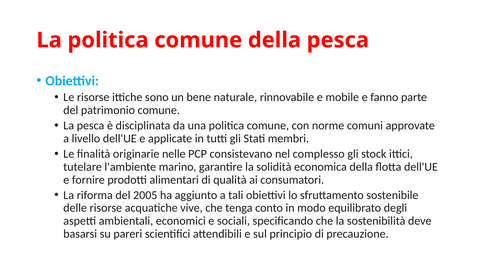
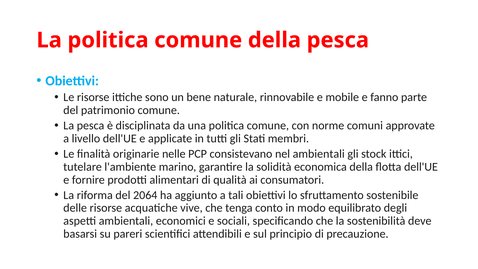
nel complesso: complesso -> ambientali (319, 154)
2005: 2005 -> 2064 (145, 195)
